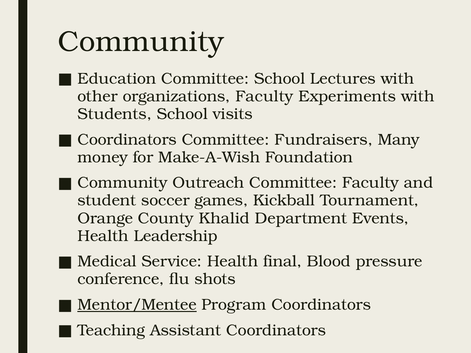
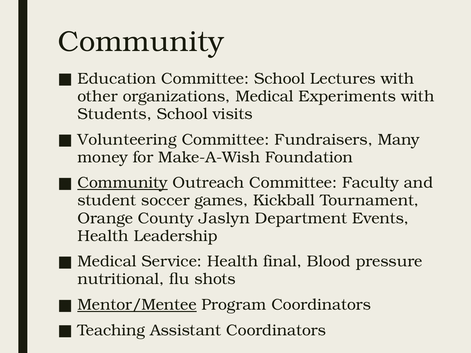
organizations Faculty: Faculty -> Medical (265, 96)
Coordinators: Coordinators -> Volunteering (127, 140)
Community underline: none -> present (123, 183)
Khalid: Khalid -> Jaslyn (224, 218)
conference: conference -> nutritional (121, 279)
